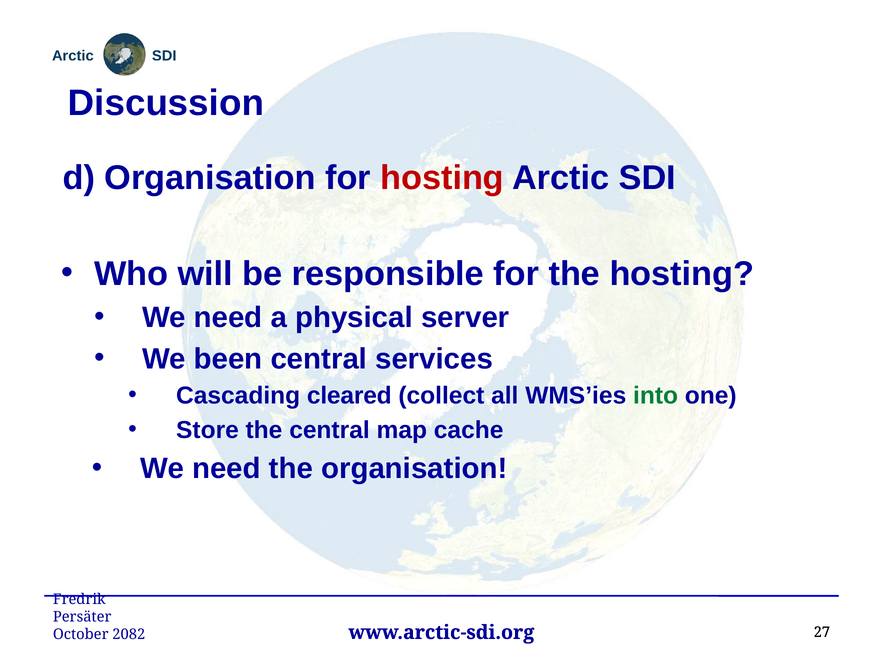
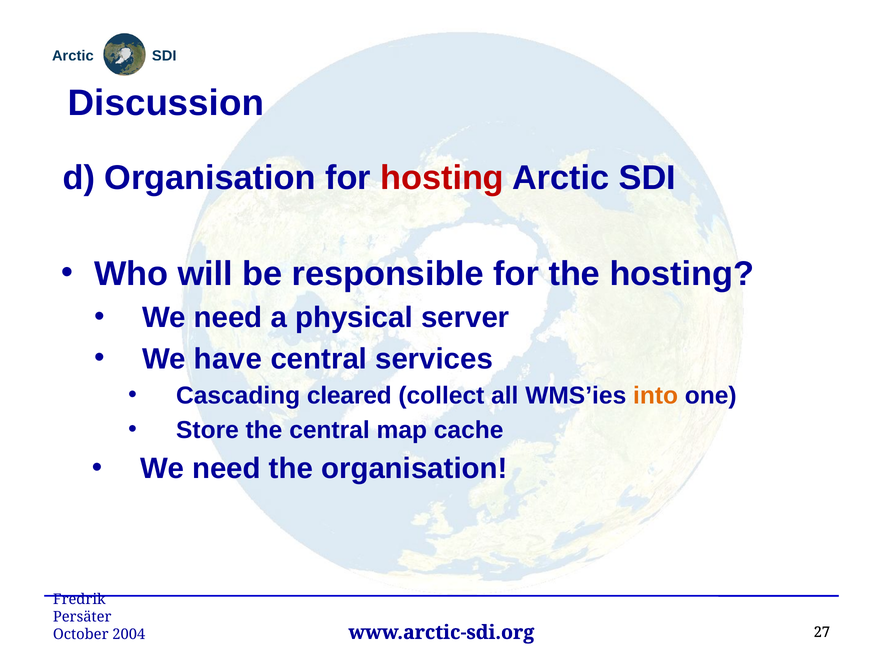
been: been -> have (228, 359)
into colour: green -> orange (656, 396)
2082: 2082 -> 2004 (129, 635)
